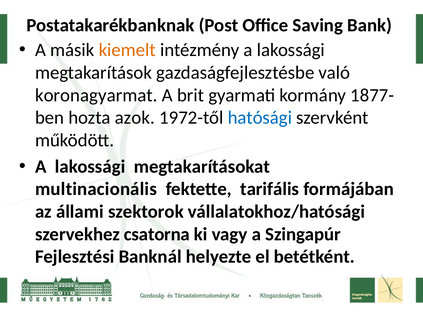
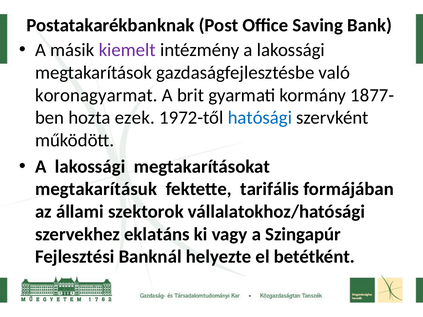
kiemelt colour: orange -> purple (127, 50)
azok: azok -> ezek (135, 118)
multinacionális: multinacionális -> megtakarításuk (96, 189)
csatorna: csatorna -> eklatáns (157, 234)
